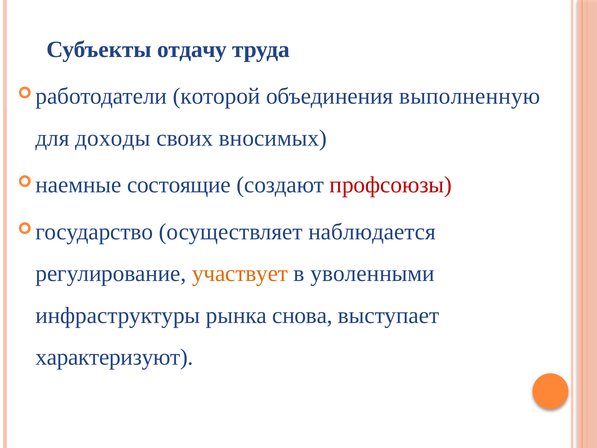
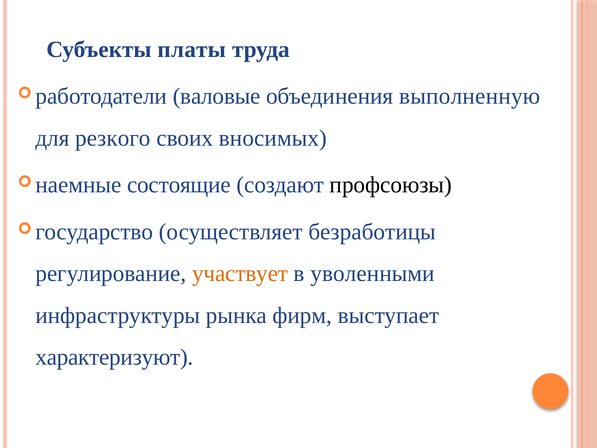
отдачу: отдачу -> платы (192, 49)
которой: которой -> валовые (217, 96)
доходы: доходы -> резкого (113, 138)
профсоюзы colour: red -> black (391, 185)
наблюдается: наблюдается -> безработицы (372, 232)
снова: снова -> фирм (302, 315)
